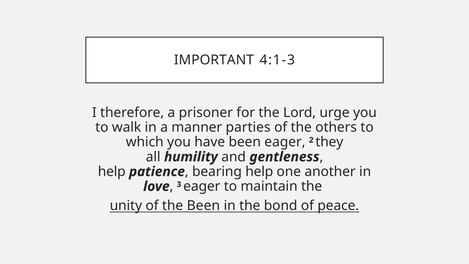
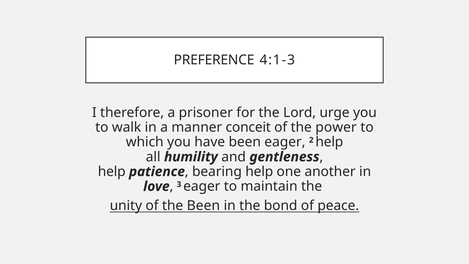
IMPORTANT: IMPORTANT -> PREFERENCE (214, 60)
parties: parties -> conceit (248, 127)
others: others -> power (336, 127)
2 they: they -> help (329, 142)
